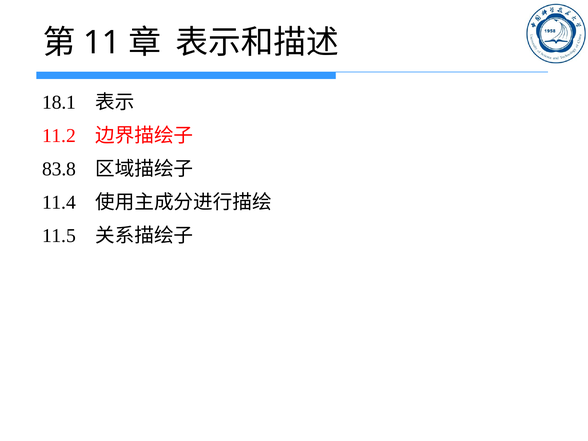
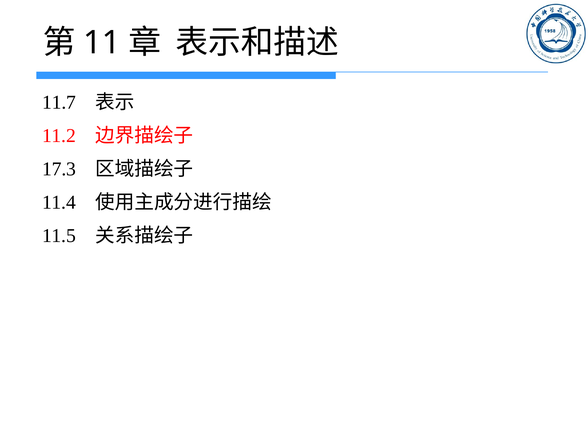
18.1: 18.1 -> 11.7 (59, 102)
83.8: 83.8 -> 17.3 (59, 169)
